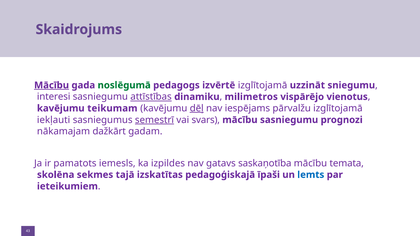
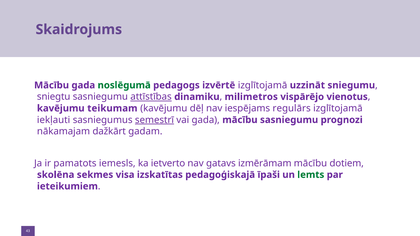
Mācību underline: present -> none (52, 85)
interesi: interesi -> sniegtu (54, 97)
dēļ underline: present -> none (197, 108)
pārvalžu: pārvalžu -> regulārs (292, 108)
vai svars: svars -> gada (206, 120)
izpildes: izpildes -> ietverto (168, 163)
saskaņotība: saskaņotība -> izmērāmam (265, 163)
temata: temata -> dotiem (347, 163)
tajā: tajā -> visa (125, 175)
lemts colour: blue -> green (311, 175)
